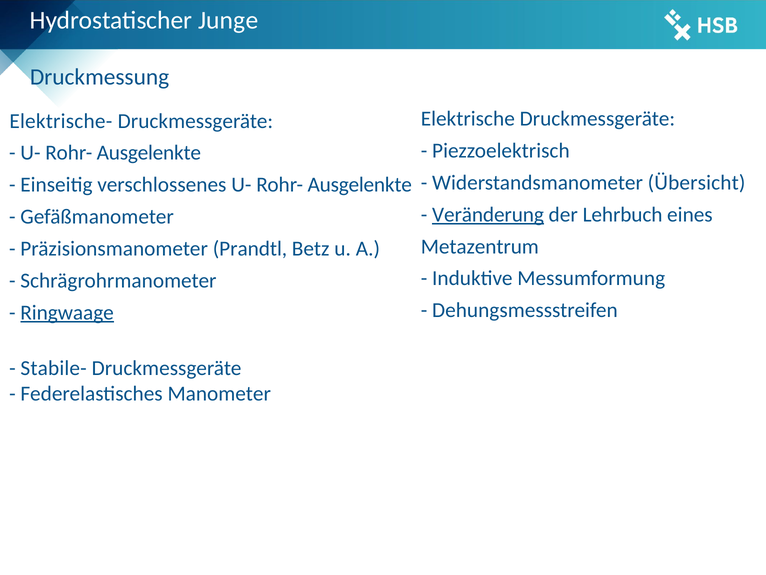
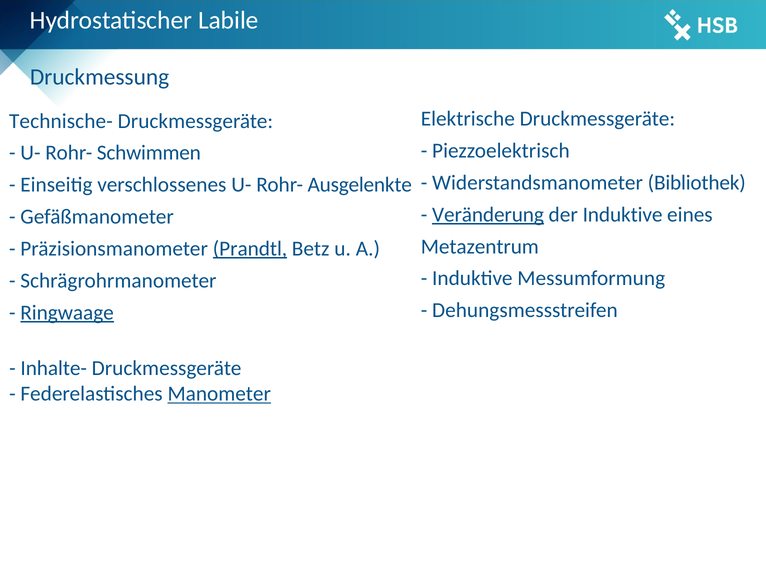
Junge: Junge -> Labile (228, 20)
Elektrische-: Elektrische- -> Technische- (61, 121)
Ausgelenkte: Ausgelenkte -> Schwimmen (149, 153)
Übersicht: Übersicht -> Bibliothek (697, 182)
der Lehrbuch: Lehrbuch -> Induktive (623, 214)
Prandtl underline: none -> present (250, 248)
Stabile-: Stabile- -> Inhalte- (54, 368)
Manometer underline: none -> present (219, 394)
